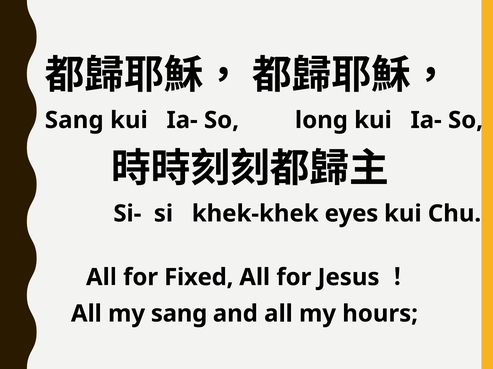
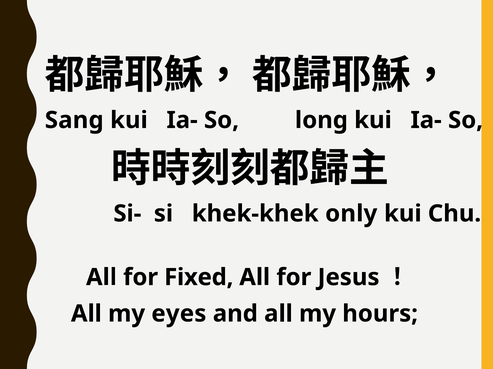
eyes: eyes -> only (351, 214)
my sang: sang -> eyes (179, 314)
